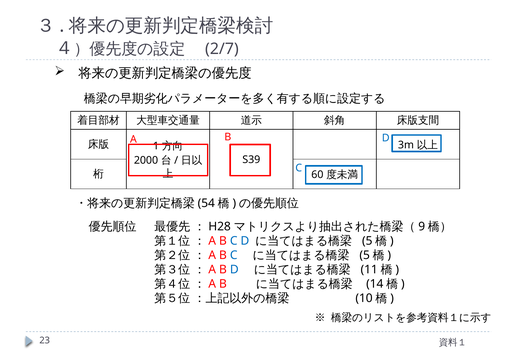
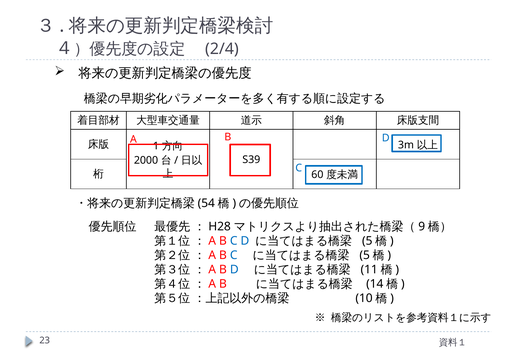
2/7: 2/7 -> 2/4 (222, 49)
